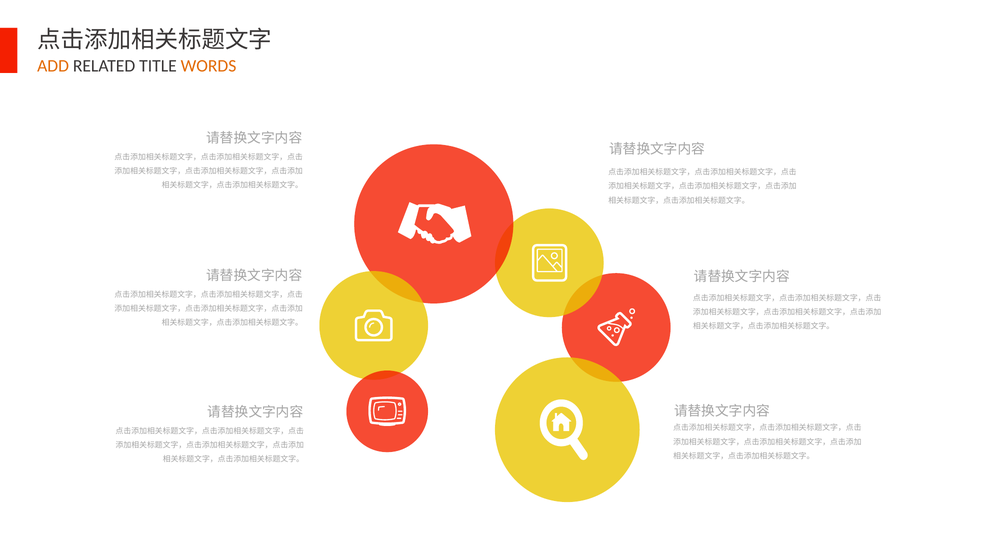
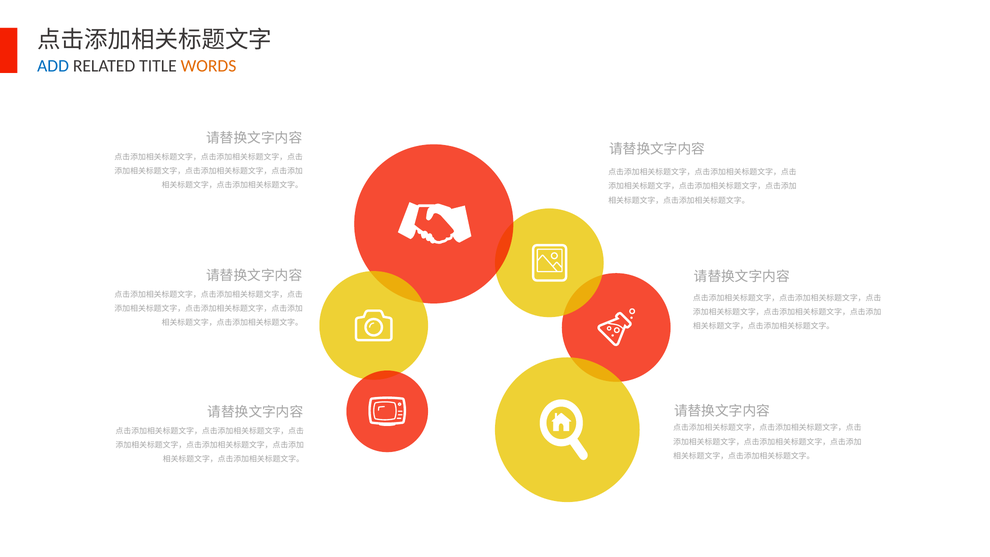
ADD colour: orange -> blue (53, 66)
